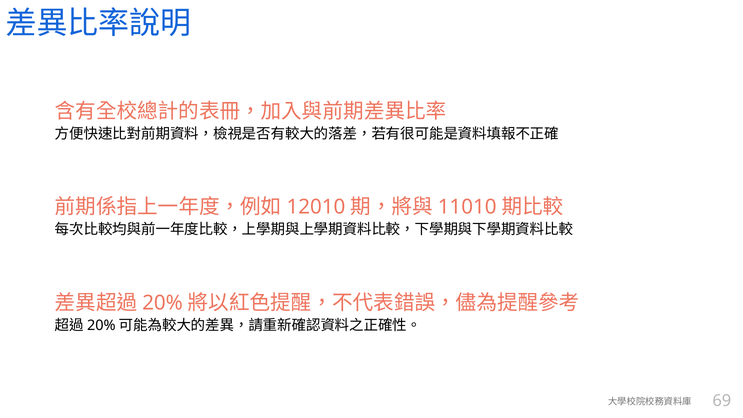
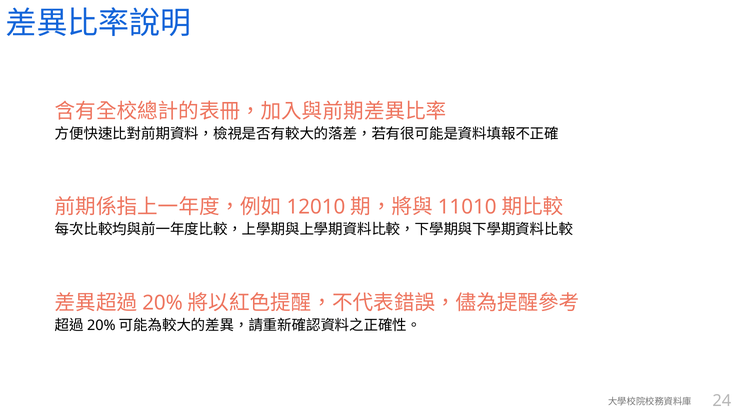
69: 69 -> 24 (722, 401)
